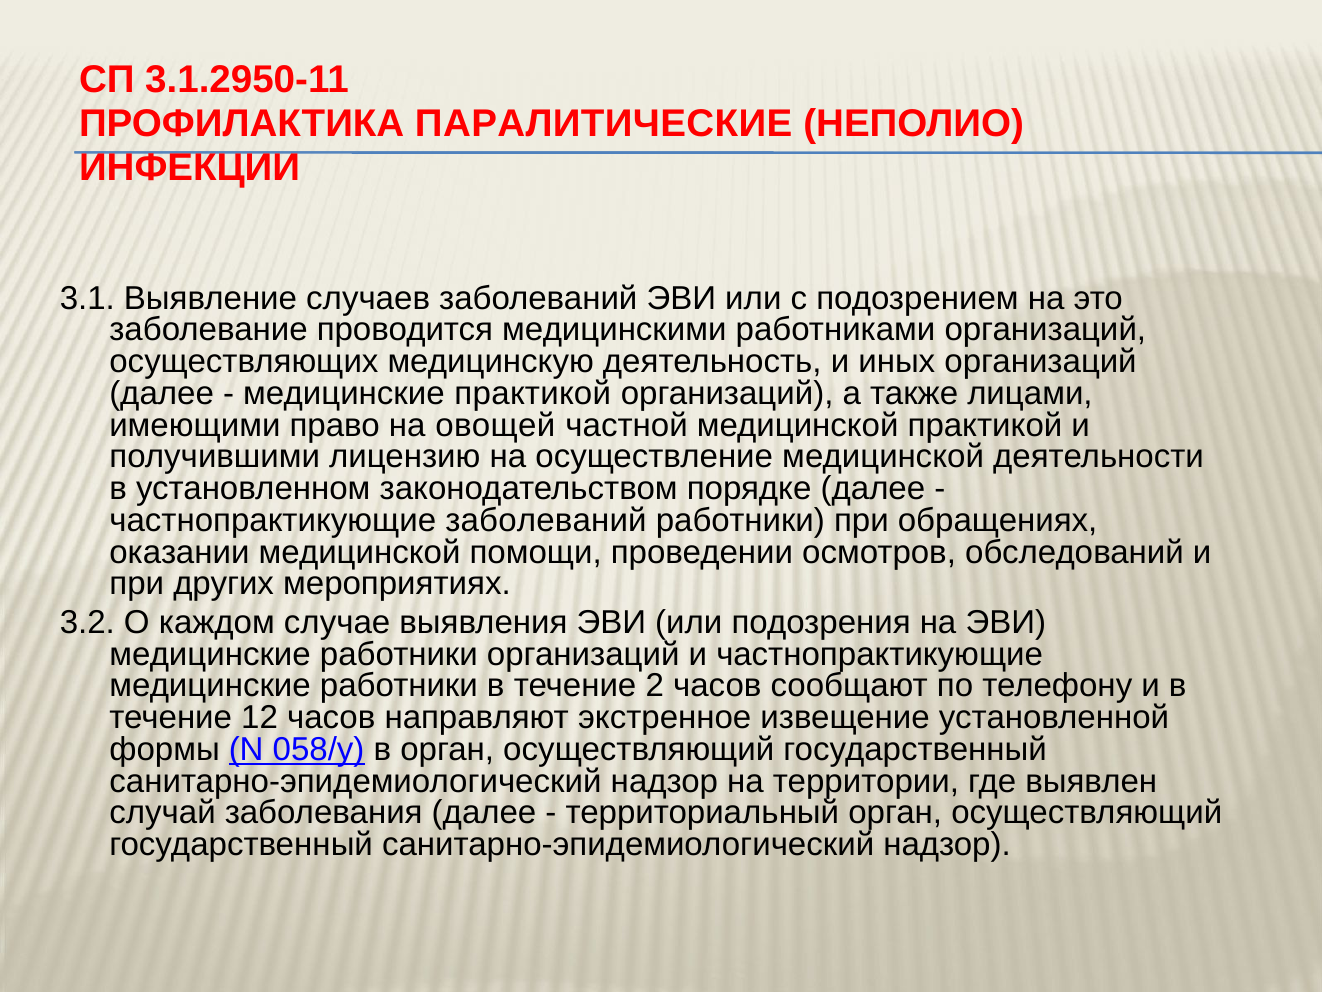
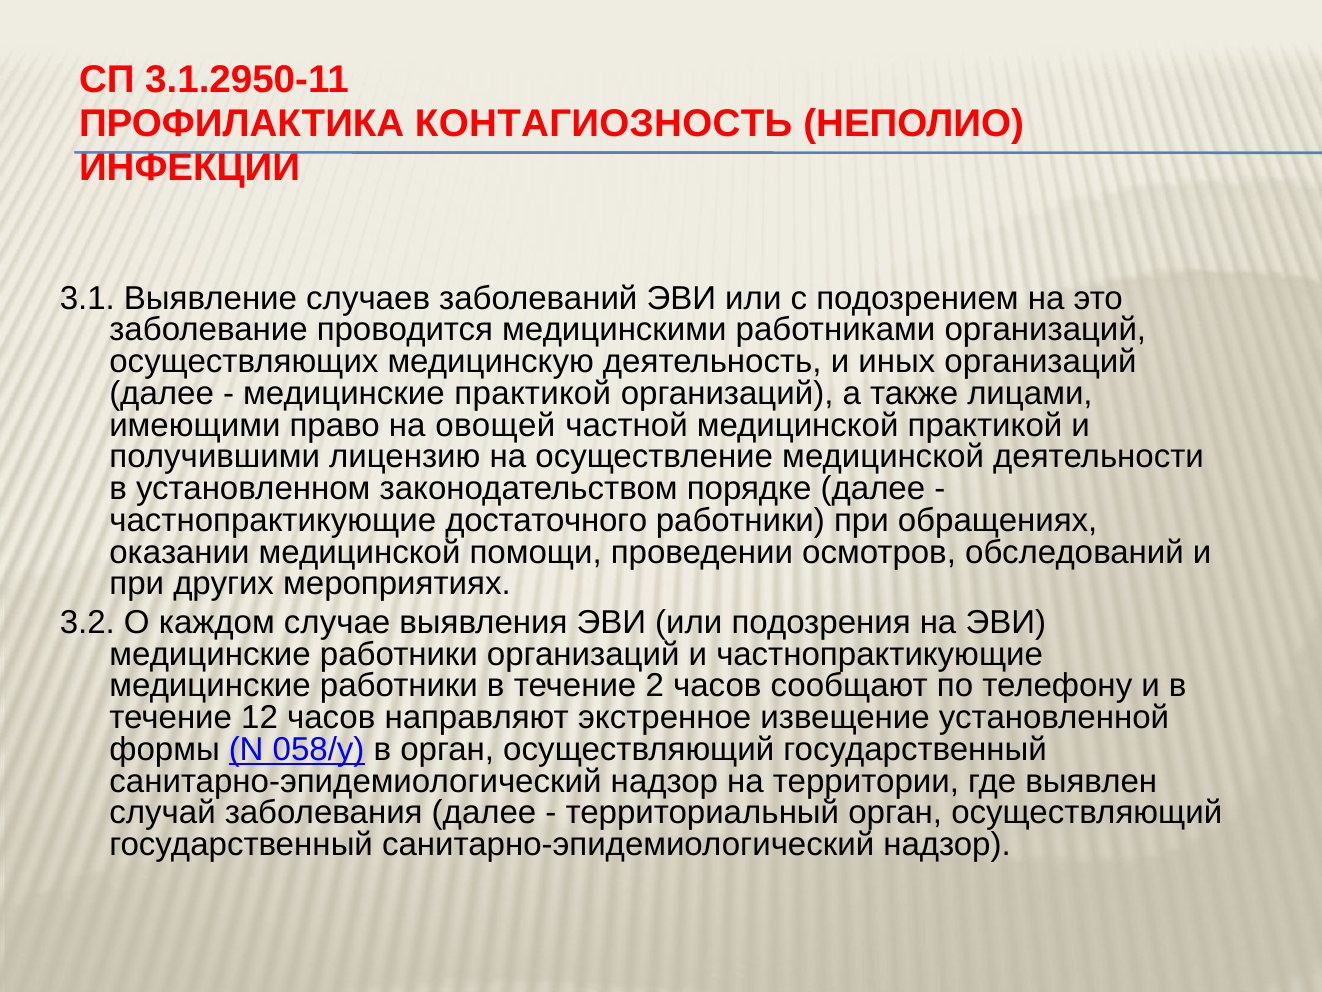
ПАРАЛИТИЧЕСКИЕ: ПАРАЛИТИЧЕСКИЕ -> КОНТАГИОЗНОСТЬ (604, 124)
частнопрактикующие заболеваний: заболеваний -> достаточного (546, 520)
